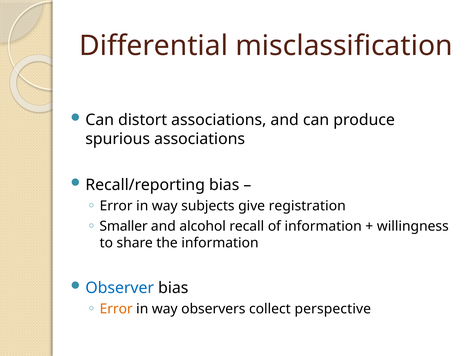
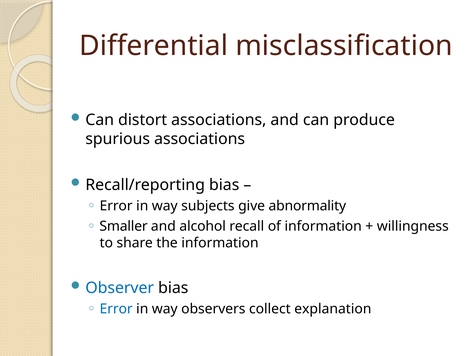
registration: registration -> abnormality (307, 206)
Error colour: orange -> blue (116, 309)
perspective: perspective -> explanation (333, 309)
